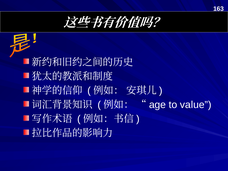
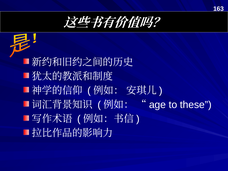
to value: value -> these (196, 105)
